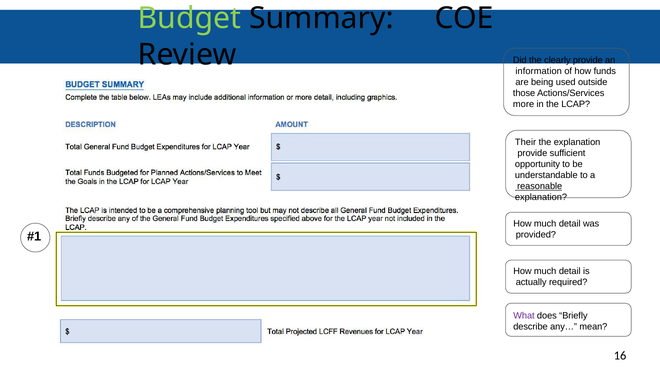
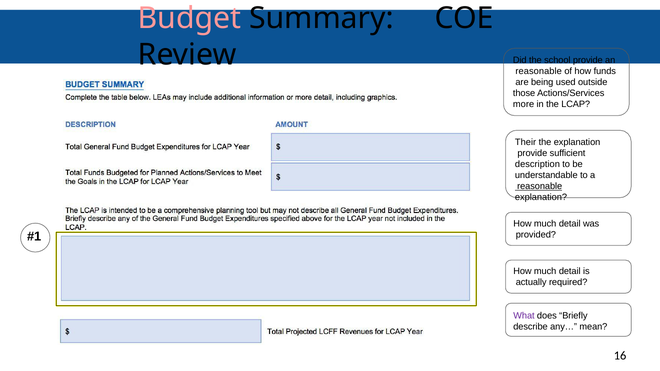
Budget colour: light green -> pink (190, 18)
clearly: clearly -> school (557, 60)
information: information -> reasonable (539, 71)
opportunity: opportunity -> description (537, 164)
